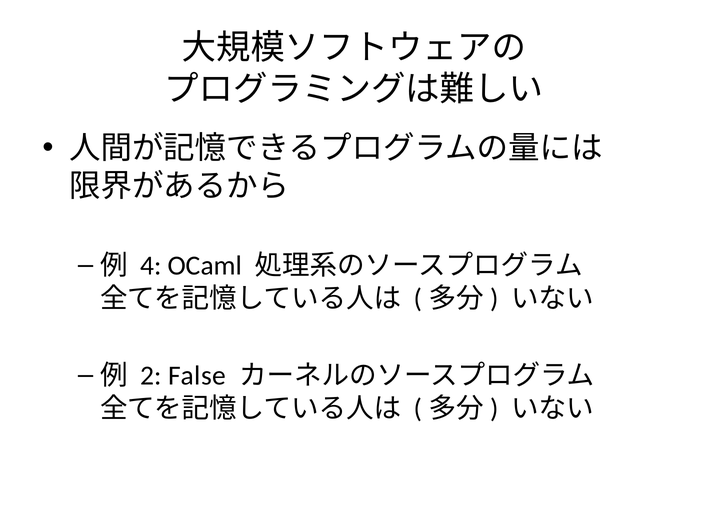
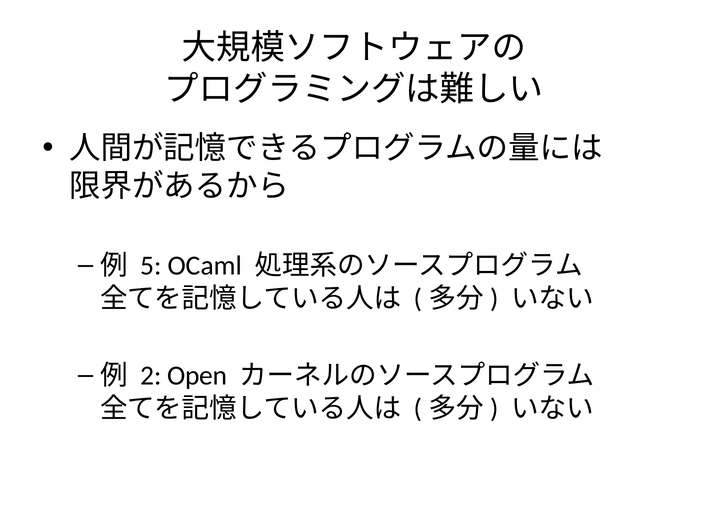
4: 4 -> 5 (151, 266)
False: False -> Open (197, 376)
